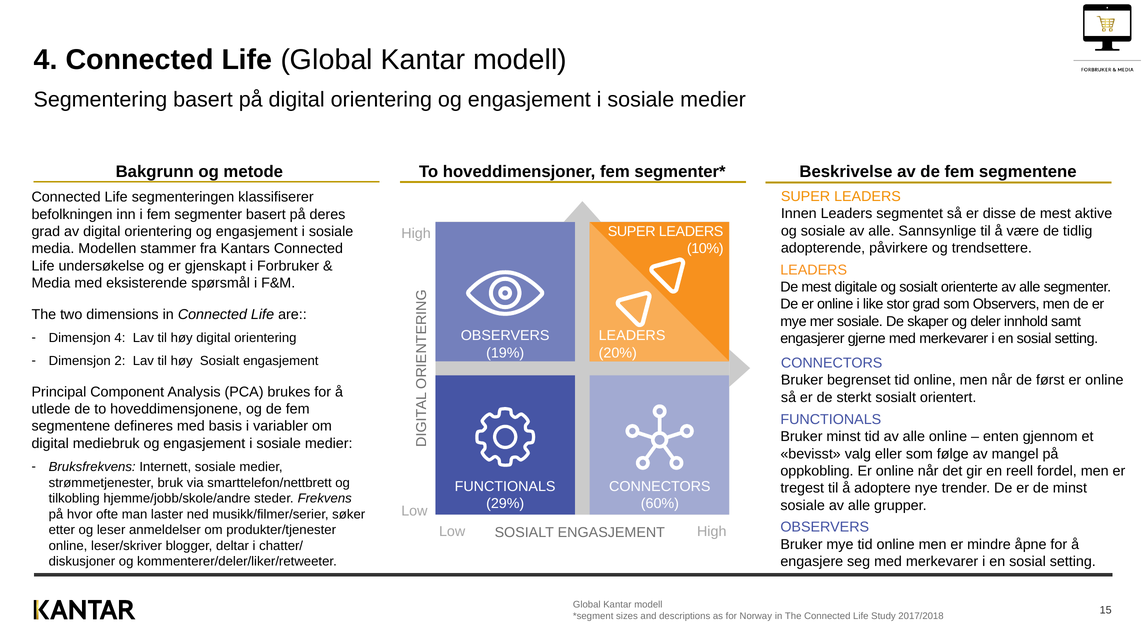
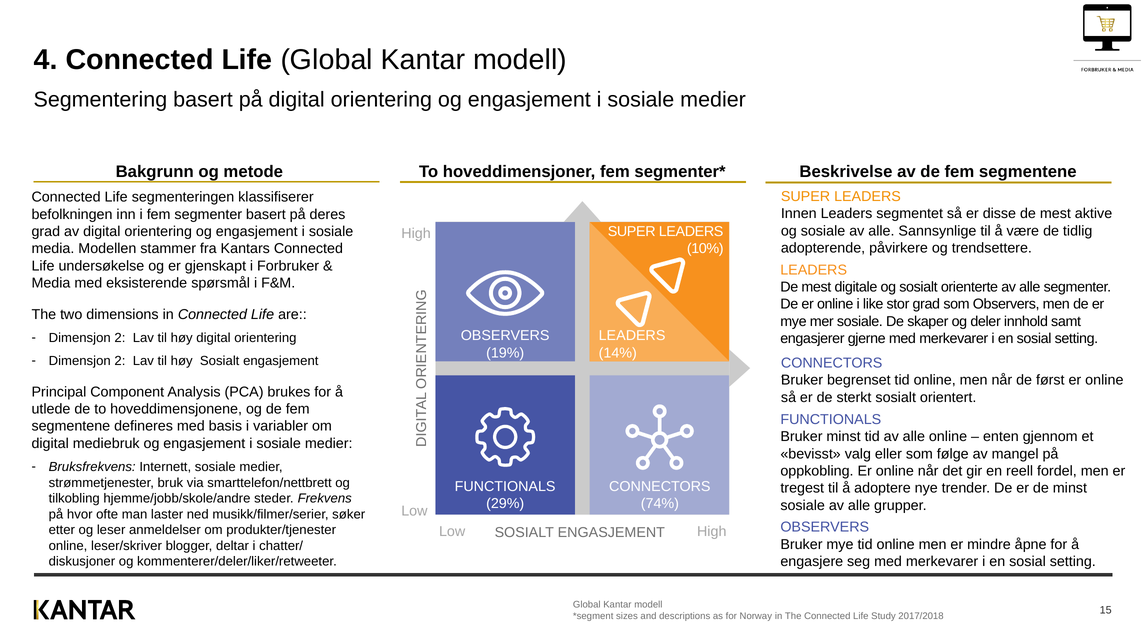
4: 4 -> 2 (120, 338)
20%: 20% -> 14% (618, 353)
60%: 60% -> 74% (660, 504)
